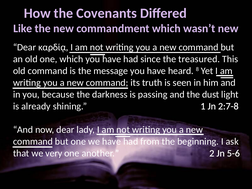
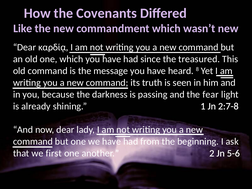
dust: dust -> fear (211, 94)
very: very -> first (54, 153)
